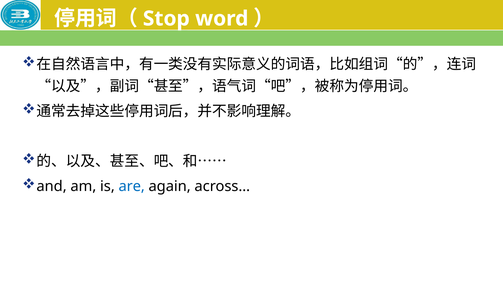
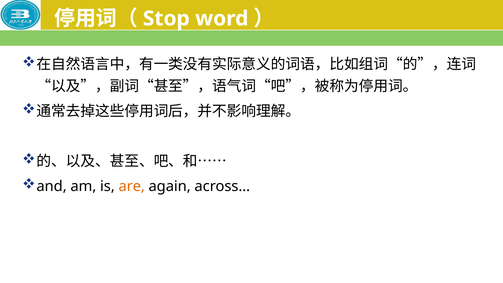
are colour: blue -> orange (132, 186)
